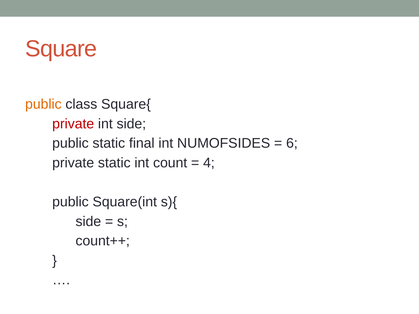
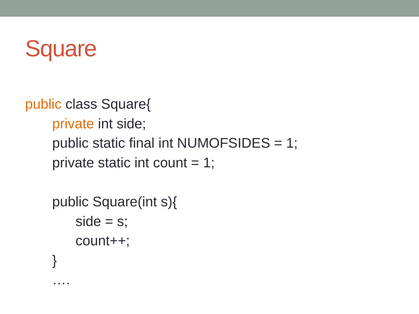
private colour: red -> orange (73, 124)
6: 6 -> 1 (292, 143)
4: 4 -> 1 (209, 163)
